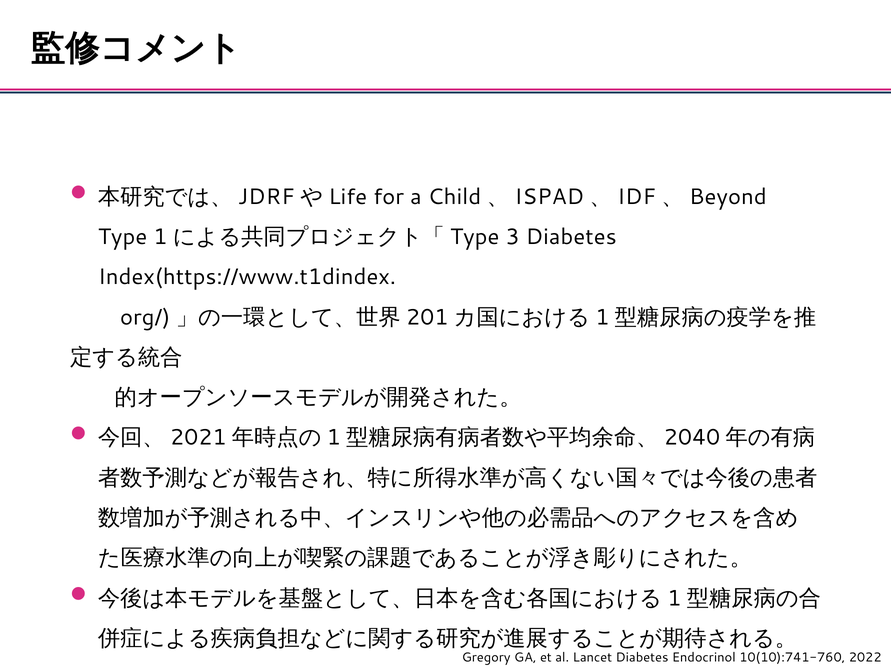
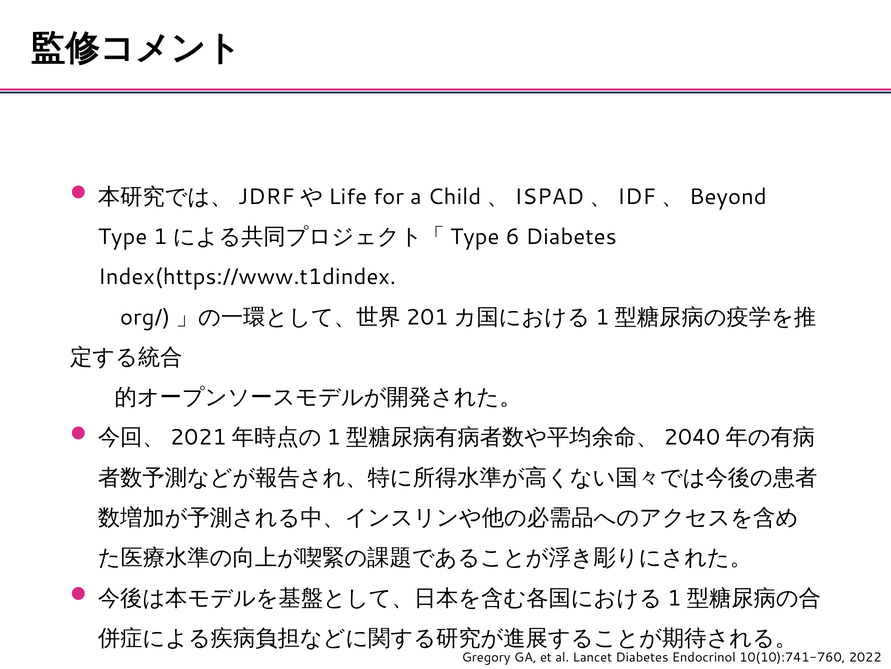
3: 3 -> 6 (513, 237)
